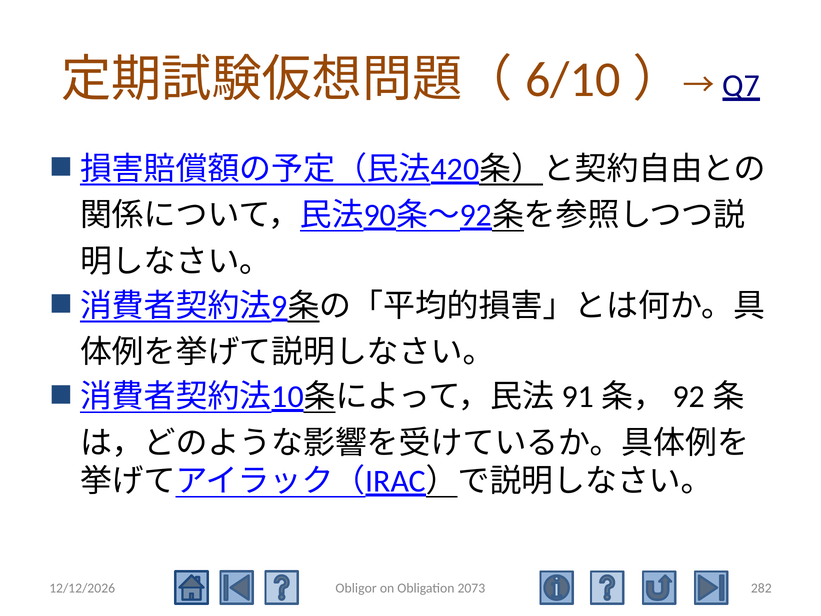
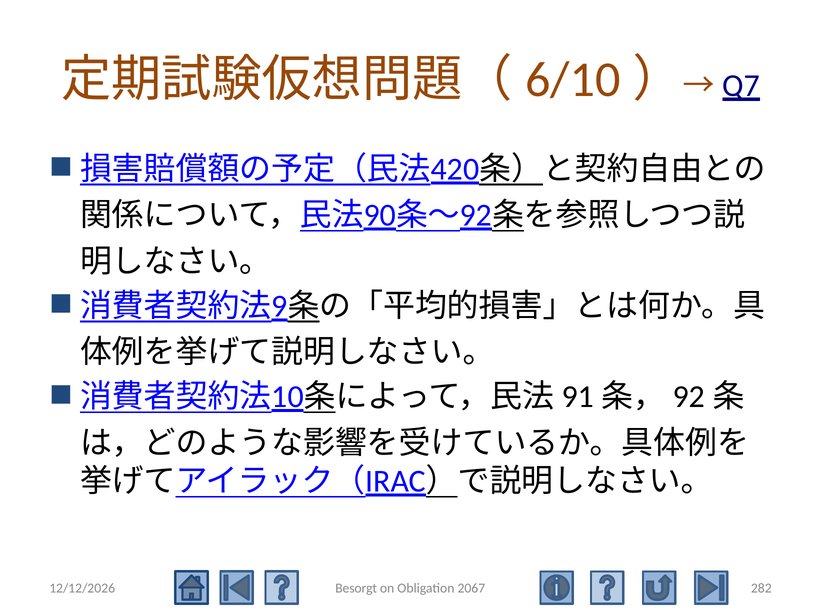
Obligor: Obligor -> Besorgt (356, 588)
2073: 2073 -> 2067 (471, 588)
